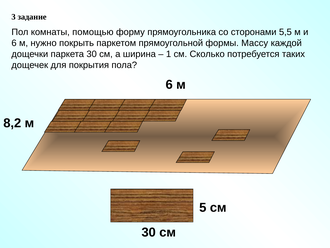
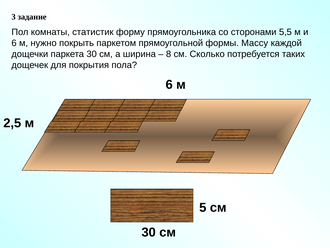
помощью: помощью -> статистик (93, 32)
1: 1 -> 8 (169, 54)
8,2: 8,2 -> 2,5 (12, 123)
